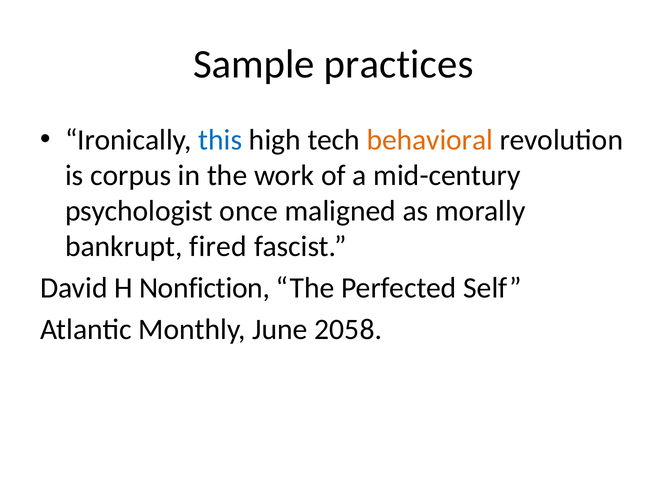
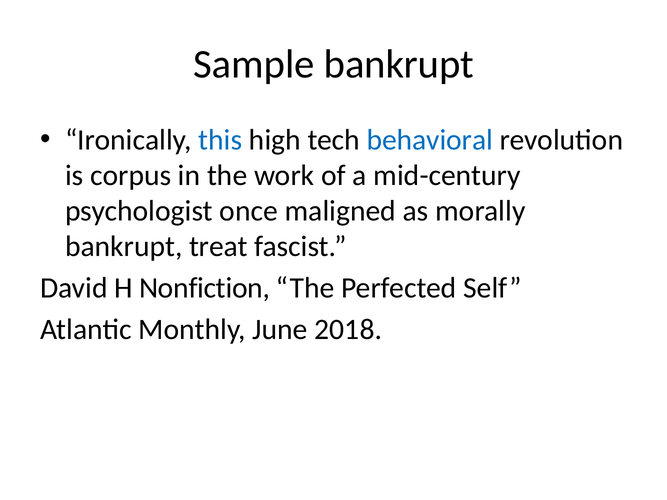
Sample practices: practices -> bankrupt (399, 65)
behavioral colour: orange -> blue (430, 140)
fired: fired -> treat (218, 247)
2058: 2058 -> 2018 (348, 330)
